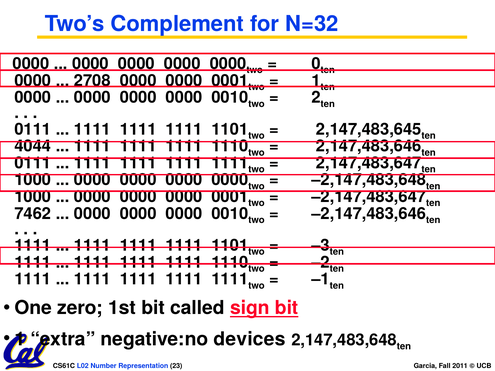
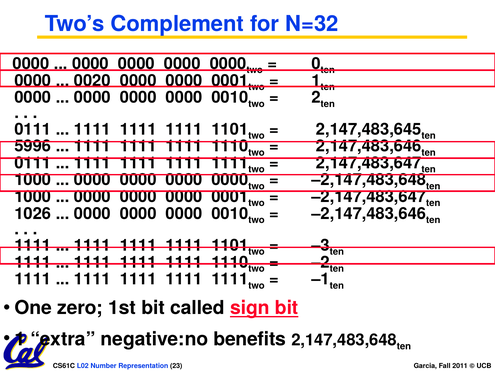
2708: 2708 -> 0020 (92, 81)
4044: 4044 -> 5996 (33, 146)
7462: 7462 -> 1026 (33, 214)
devices: devices -> benefits (250, 339)
